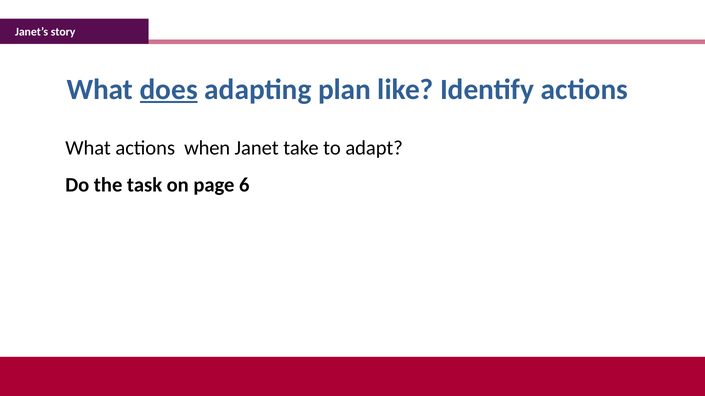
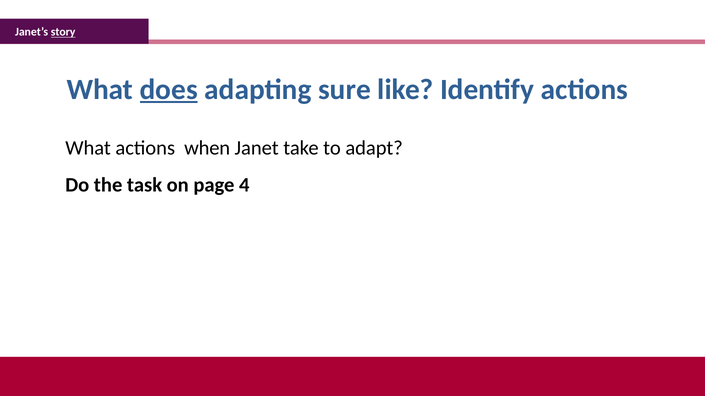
story underline: none -> present (63, 32)
plan: plan -> sure (344, 89)
6: 6 -> 4 (244, 185)
